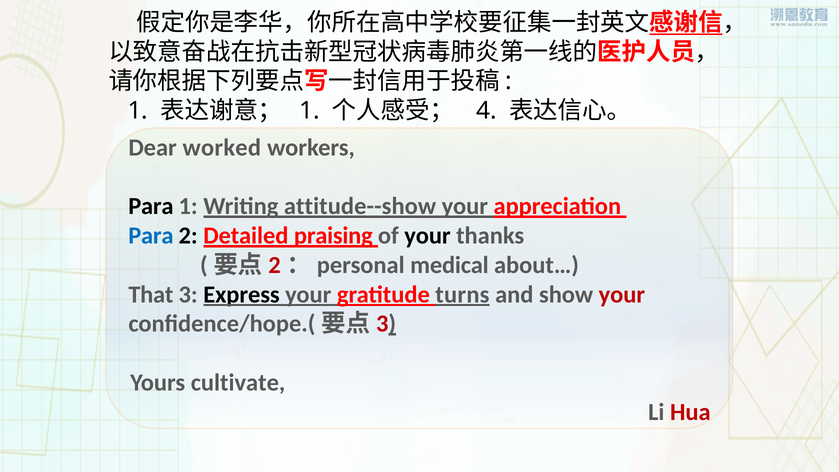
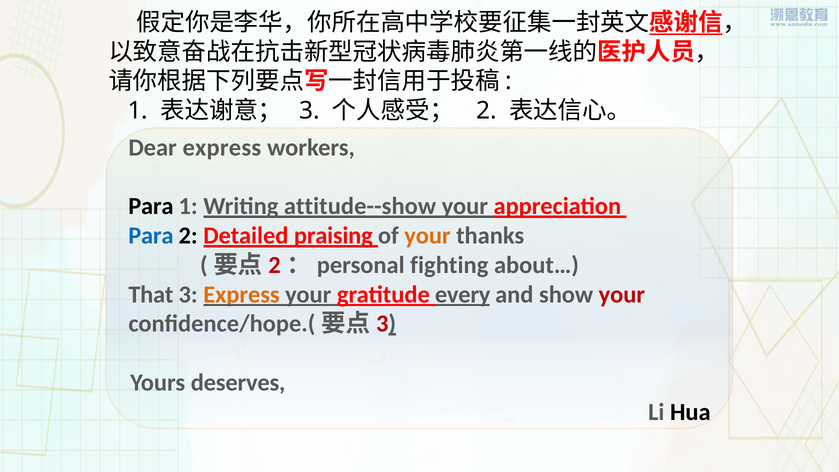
1: 1 -> 3 (309, 111)
4: 4 -> 2 (487, 111)
Dear worked: worked -> express (222, 148)
your colour: black -> orange (427, 236)
medical: medical -> fighting (449, 265)
Express colour: black -> orange (241, 294)
turns: turns -> every (463, 294)
cultivate: cultivate -> deserves (238, 383)
Hua colour: red -> black (690, 412)
